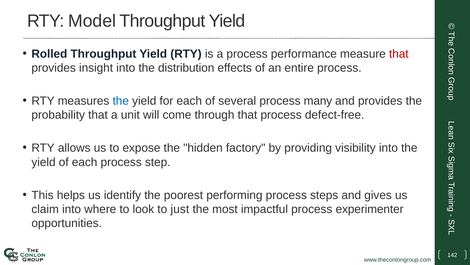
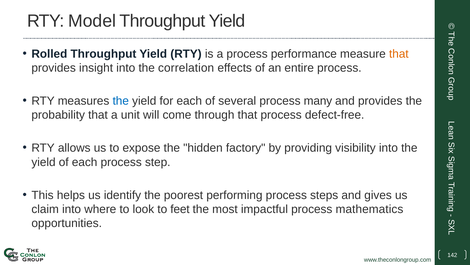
that colour: red -> orange (399, 54)
distribution: distribution -> correlation (186, 68)
just: just -> feet (180, 209)
experimenter: experimenter -> mathematics (369, 209)
